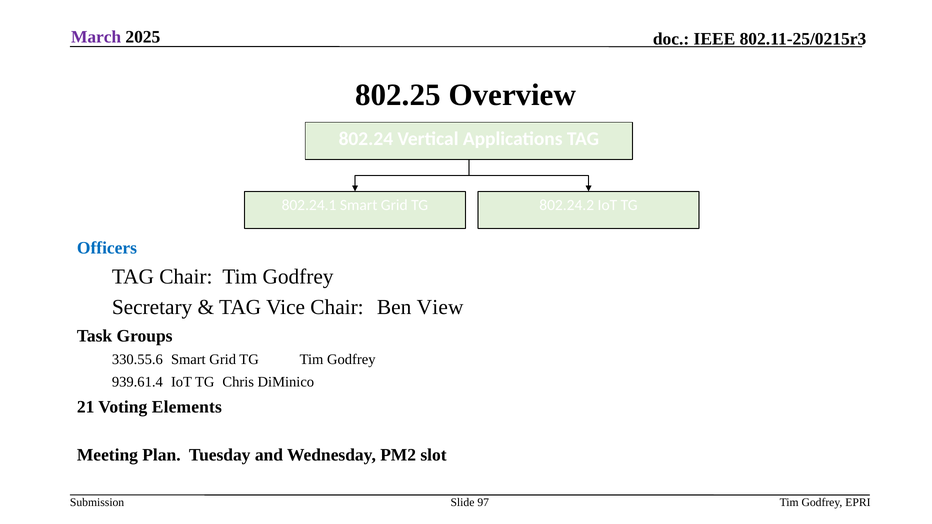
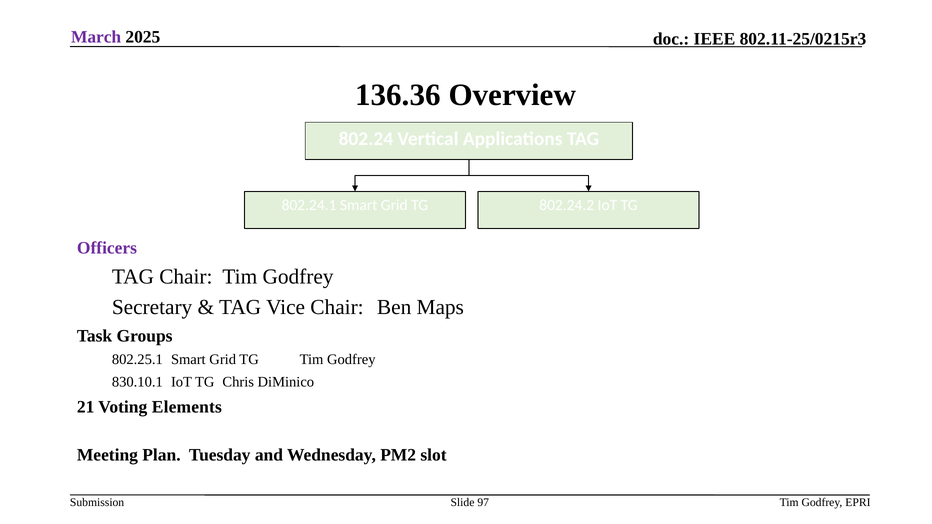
802.25: 802.25 -> 136.36 (398, 95)
Officers colour: blue -> purple (107, 248)
View: View -> Maps (440, 307)
330.55.6: 330.55.6 -> 802.25.1 (137, 360)
939.61.4: 939.61.4 -> 830.10.1 (137, 382)
